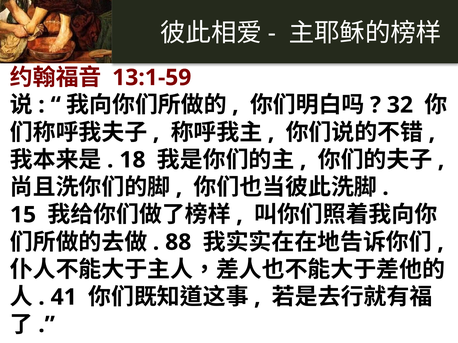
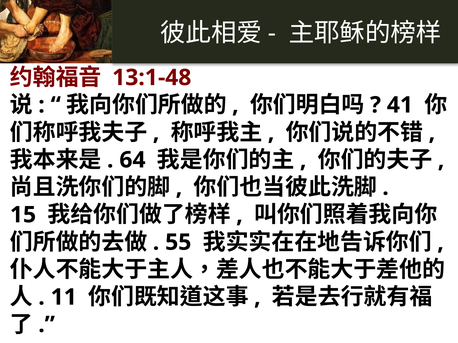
13:1-59: 13:1-59 -> 13:1-48 (152, 78)
32: 32 -> 41 (400, 105)
18: 18 -> 64 (132, 160)
88: 88 -> 55 (178, 243)
41: 41 -> 11 (64, 298)
